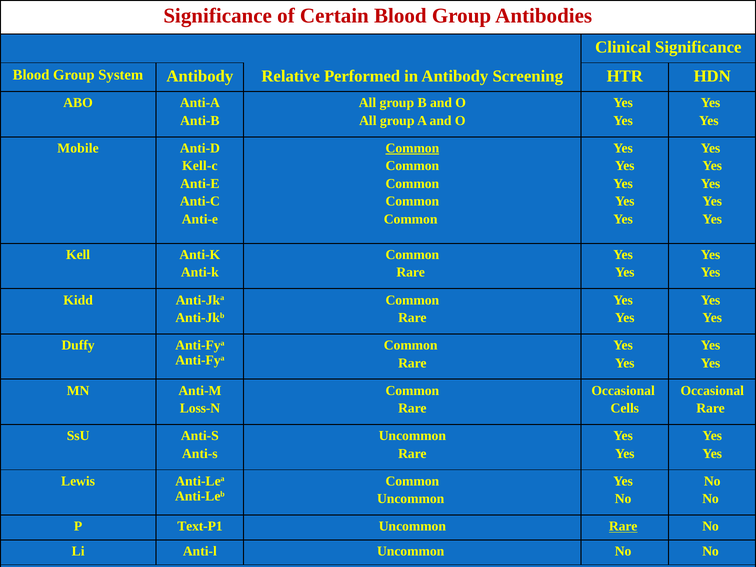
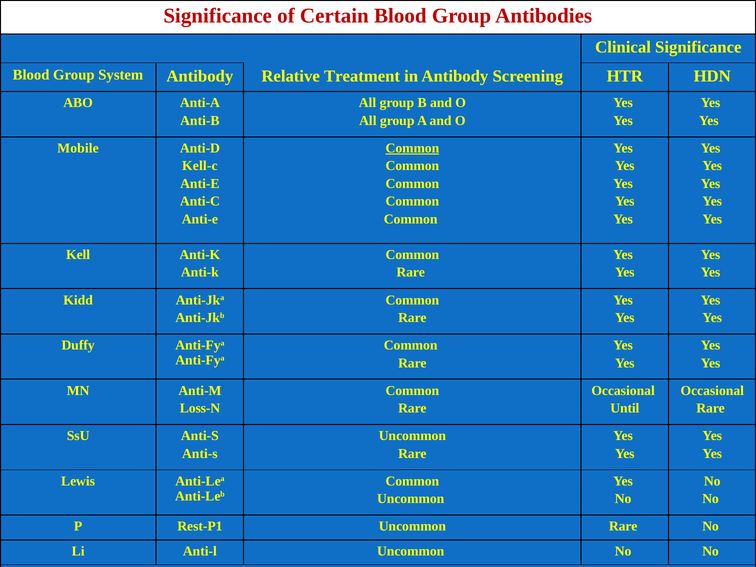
Performed: Performed -> Treatment (362, 76)
Cells: Cells -> Until (625, 408)
Text-P1: Text-P1 -> Rest-P1 (200, 526)
Rare underline: present -> none (623, 526)
